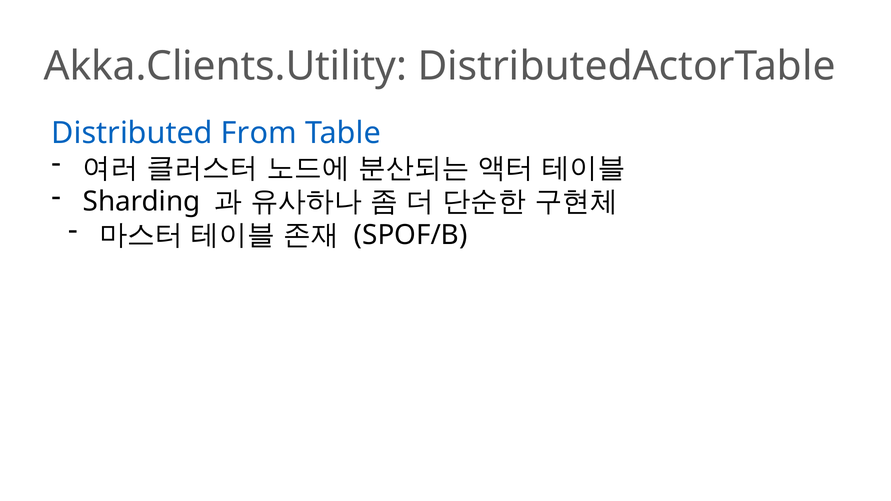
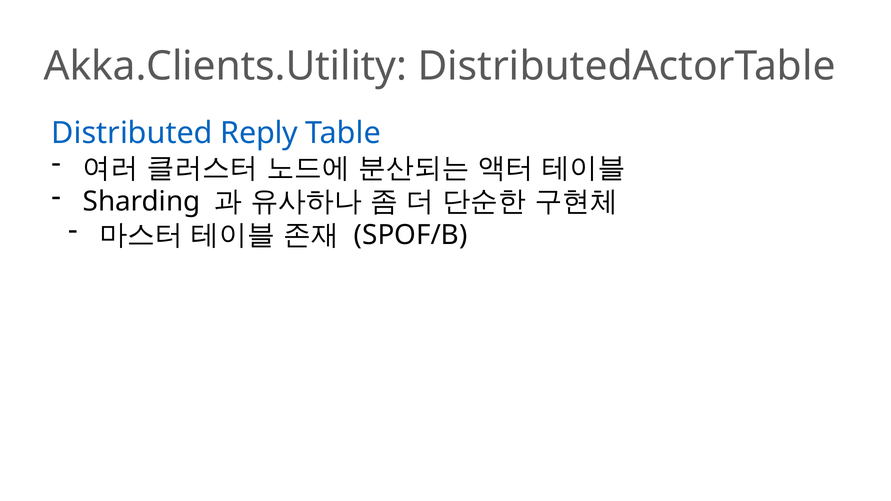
From: From -> Reply (259, 133)
